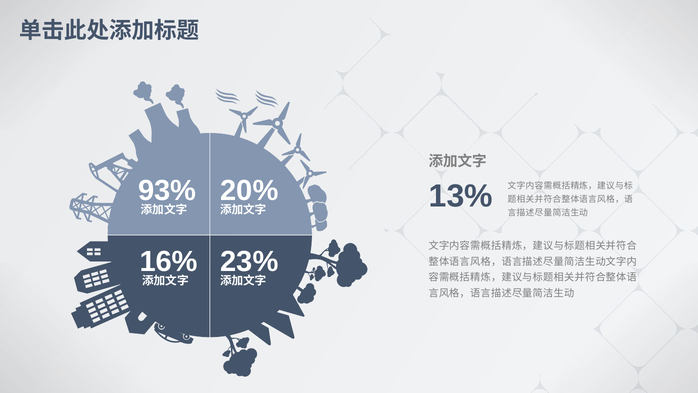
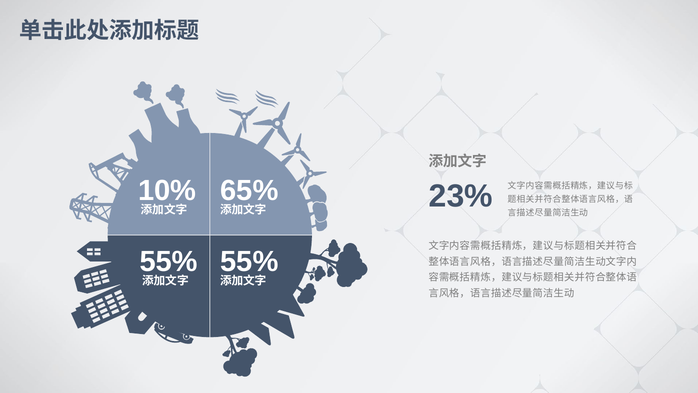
20%: 20% -> 65% (249, 191)
93%: 93% -> 10% (167, 191)
13%: 13% -> 23% (461, 196)
23%: 23% -> 55% (249, 261)
16%: 16% -> 55% (169, 262)
